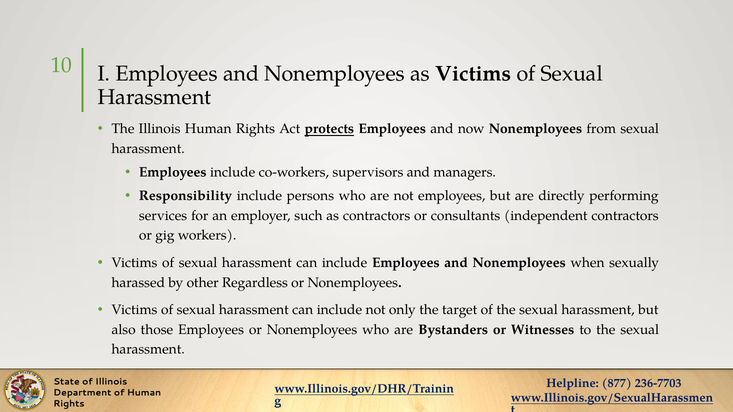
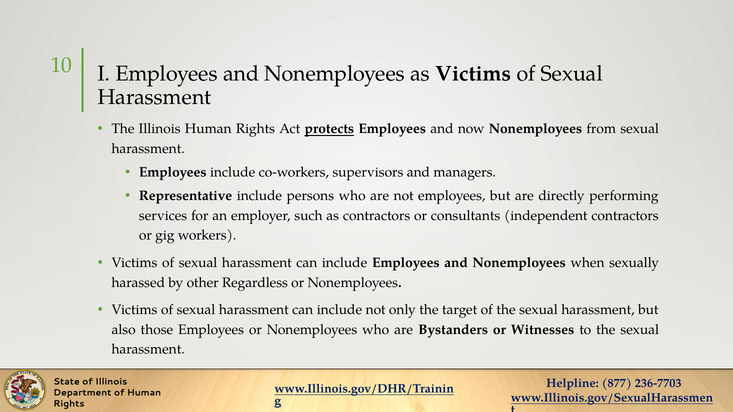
Responsibility: Responsibility -> Representative (186, 196)
